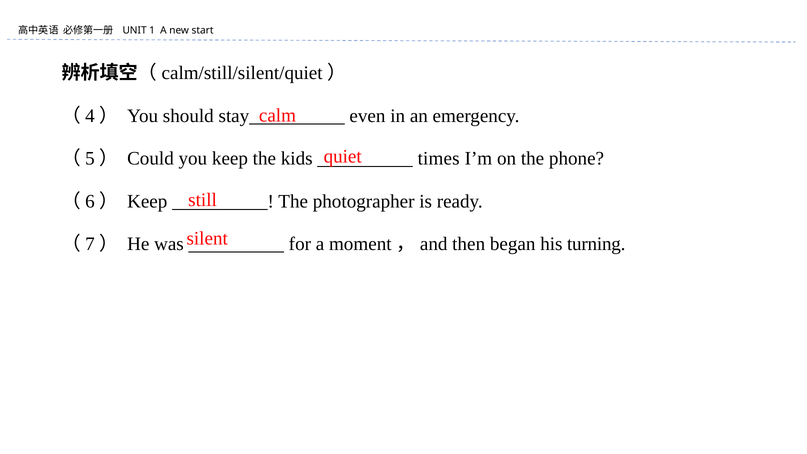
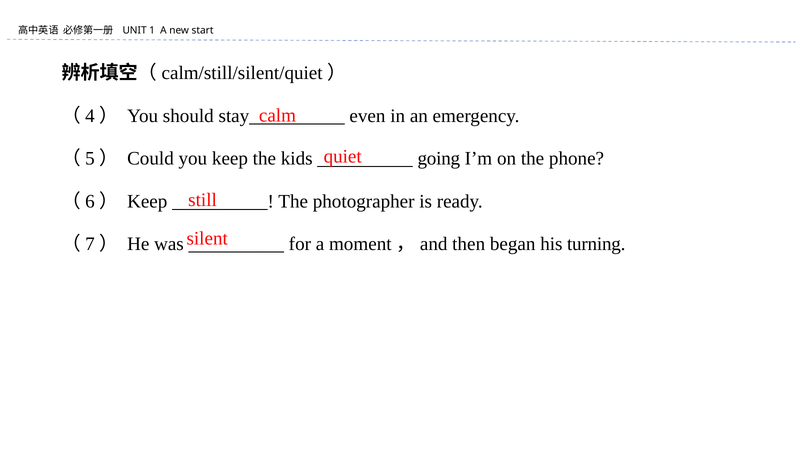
times: times -> going (439, 159)
